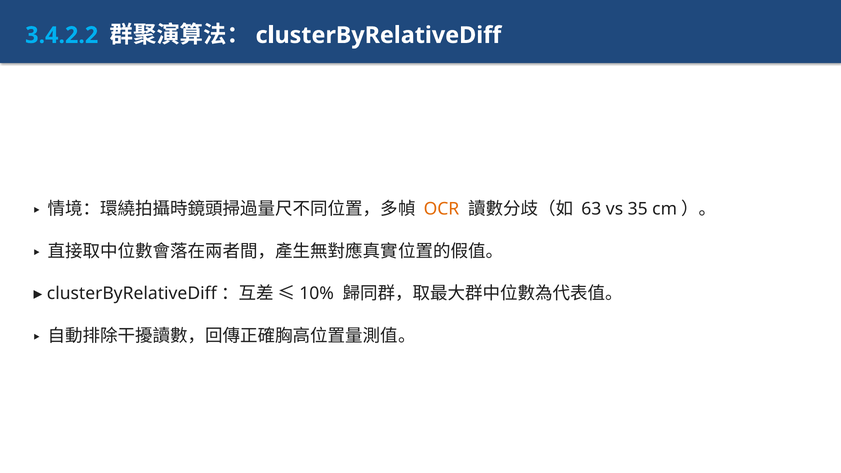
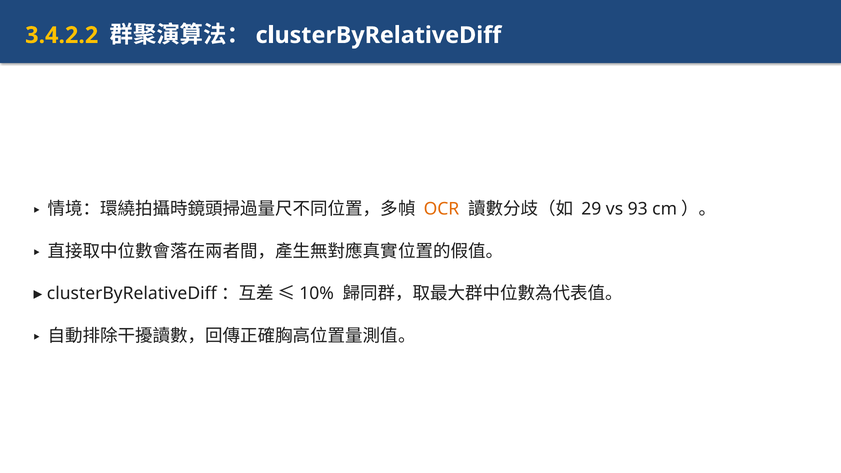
3.4.2.2 colour: light blue -> yellow (62, 35)
63: 63 -> 29 (591, 209)
35: 35 -> 93 (638, 209)
